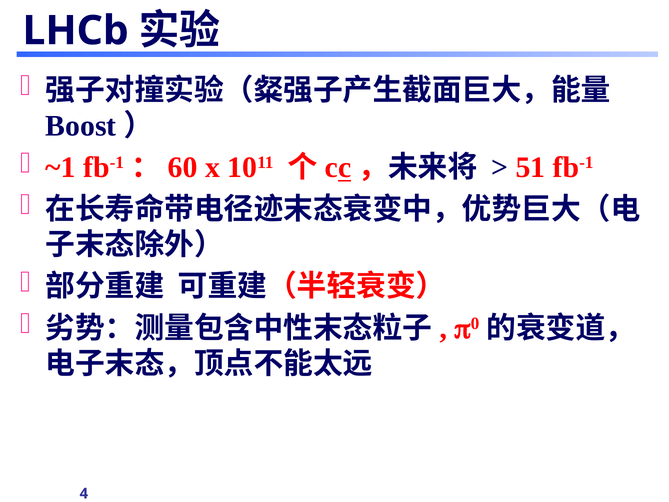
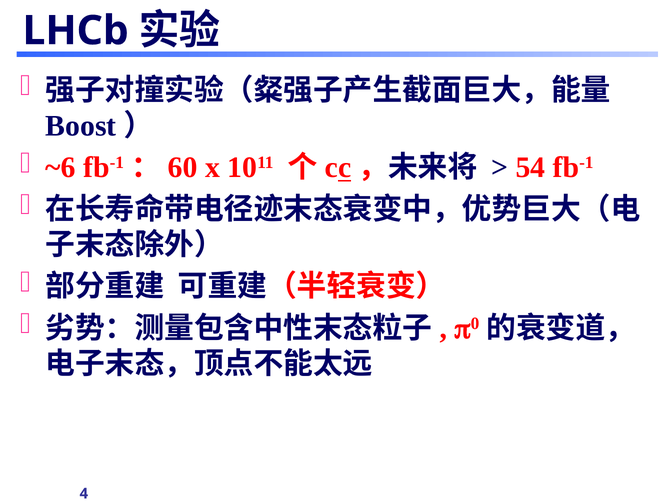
~1: ~1 -> ~6 (61, 168)
51: 51 -> 54 (530, 168)
